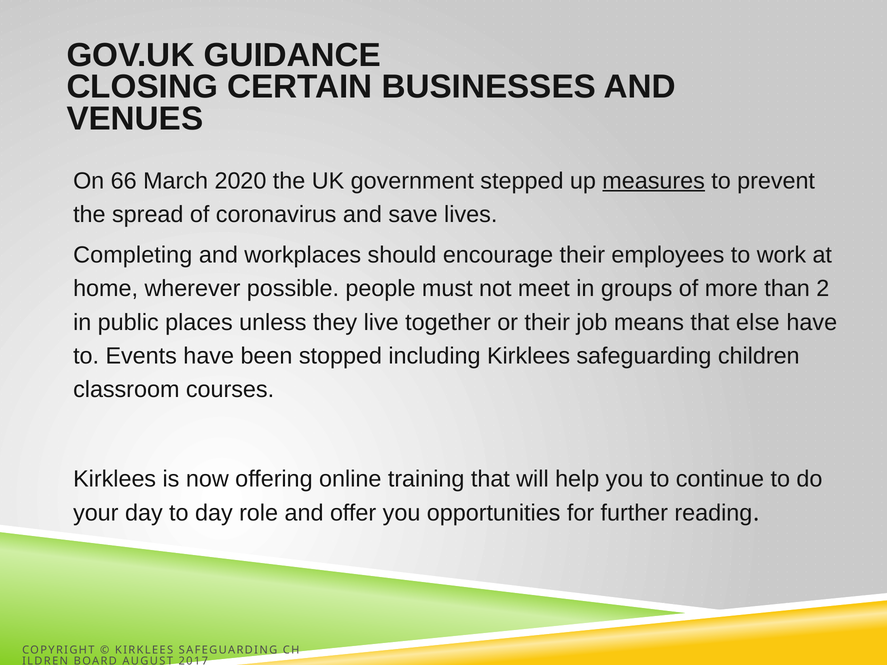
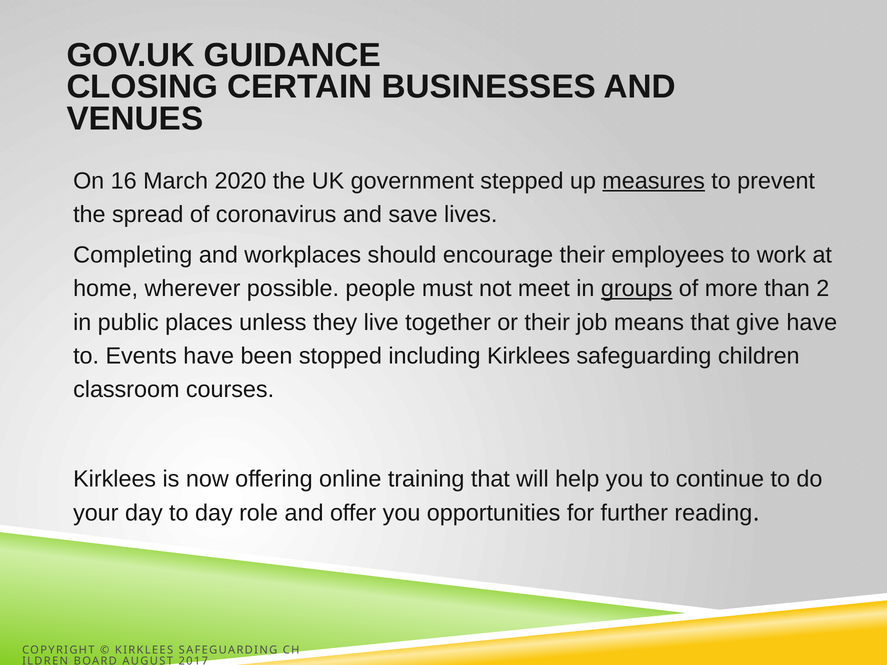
66: 66 -> 16 (124, 181)
groups underline: none -> present (637, 289)
else: else -> give (758, 322)
